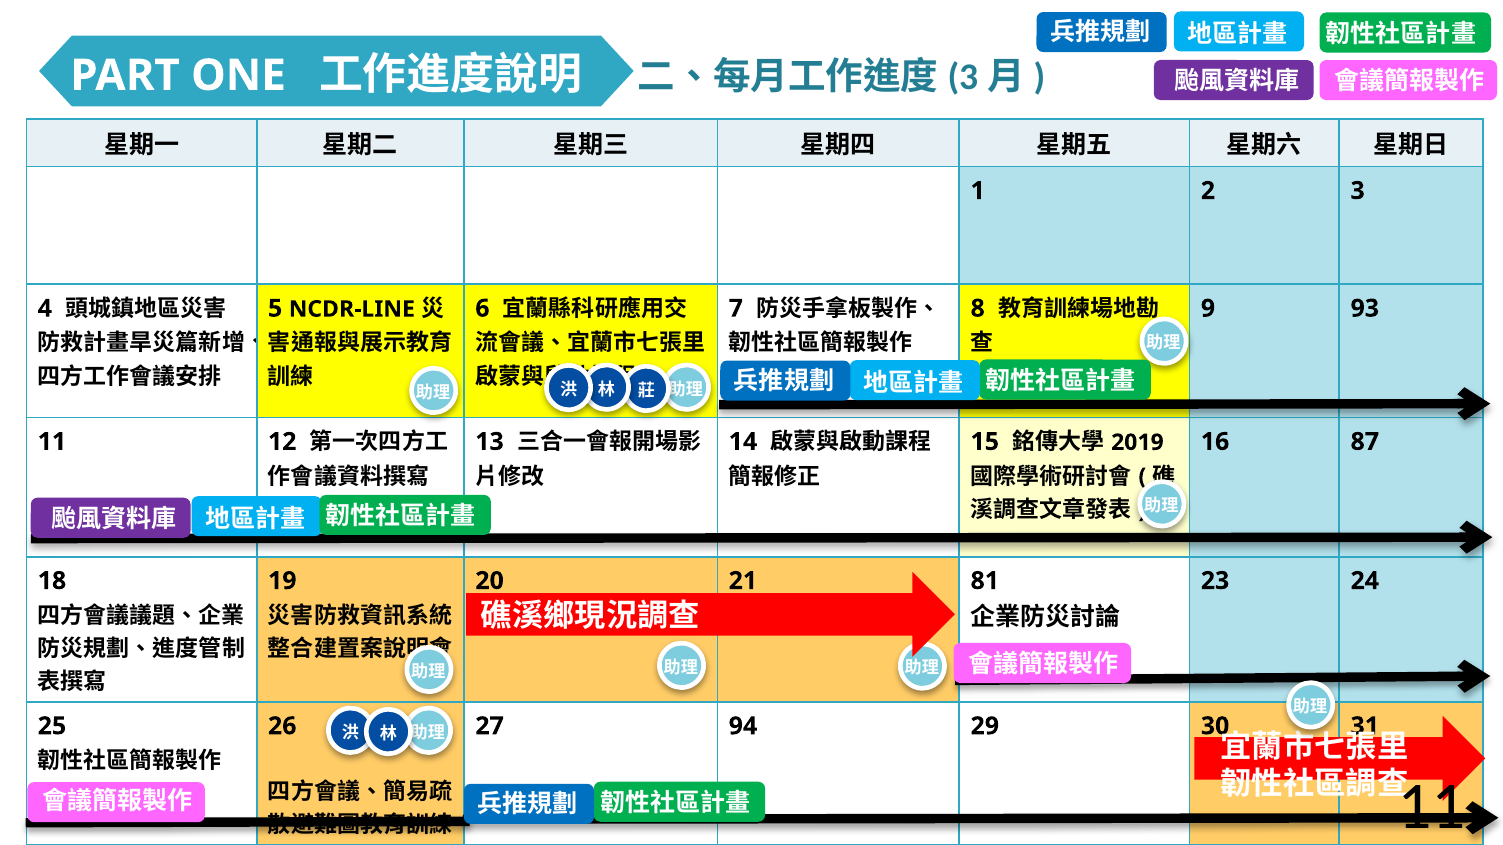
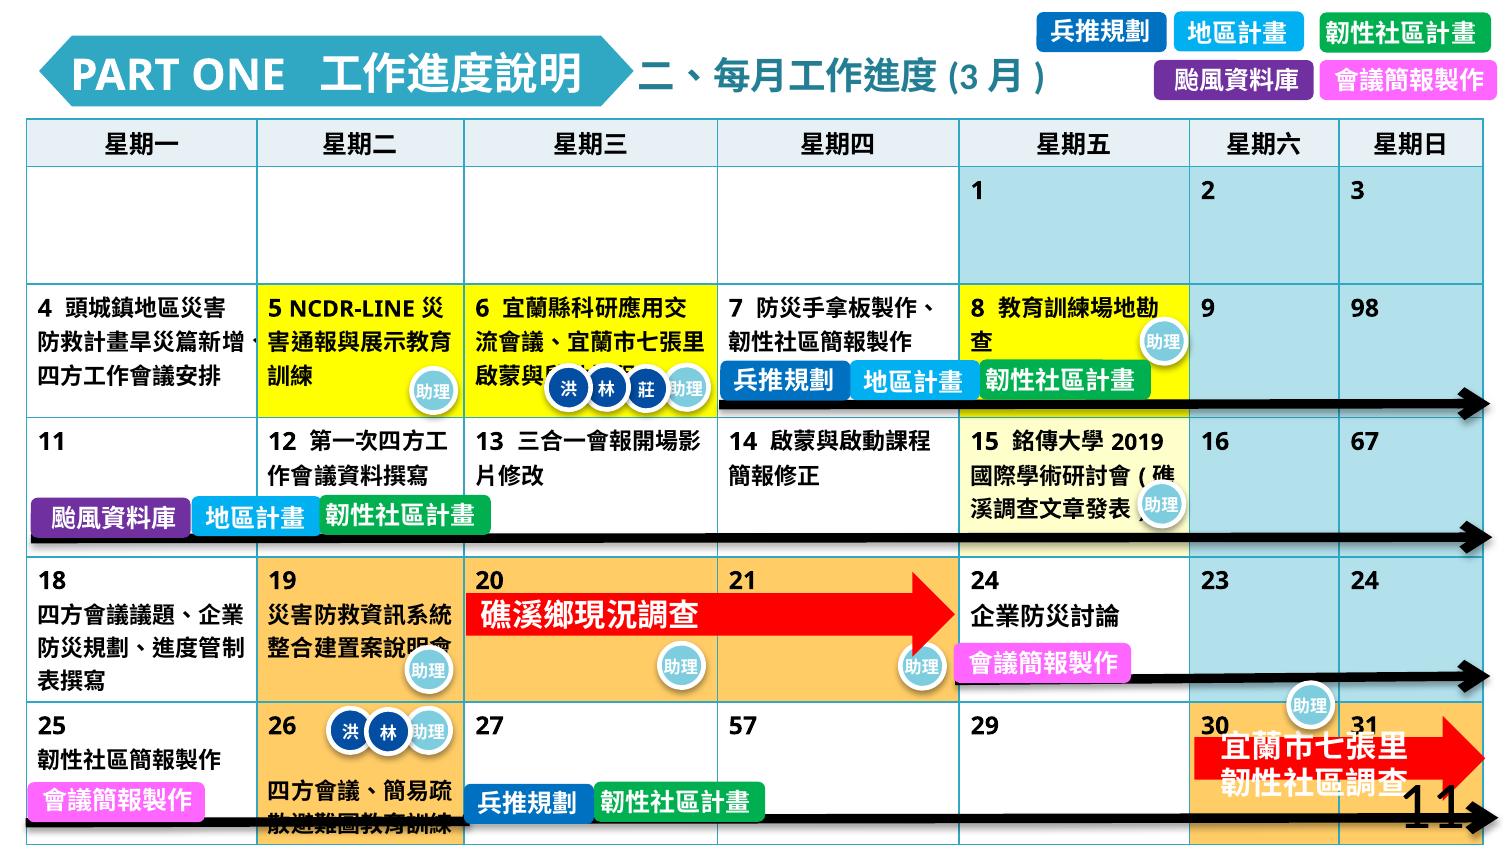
93: 93 -> 98 (1365, 309)
87: 87 -> 67 (1365, 442)
81: 81 -> 24 (985, 581)
94: 94 -> 57 (743, 726)
